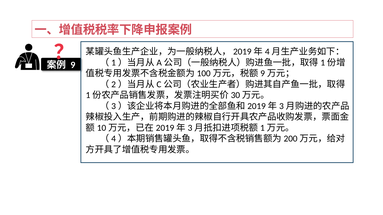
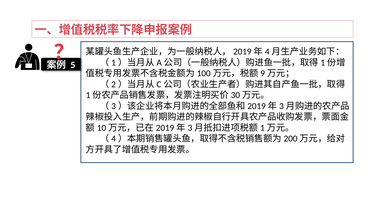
9: 9 -> 5 (73, 65)
